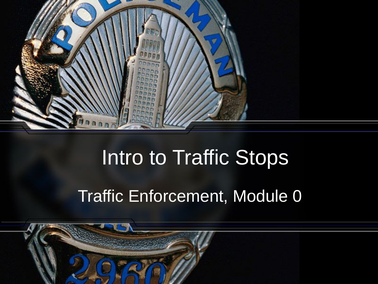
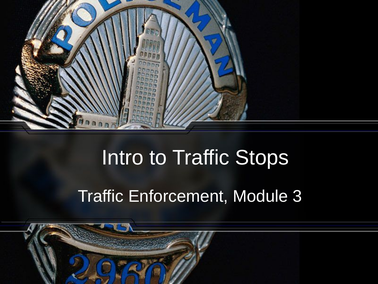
0: 0 -> 3 (297, 196)
